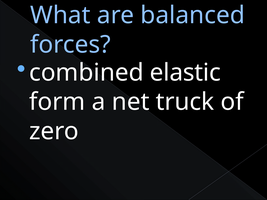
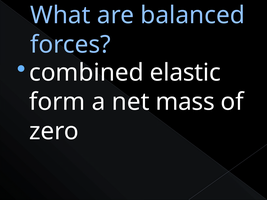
truck: truck -> mass (185, 102)
